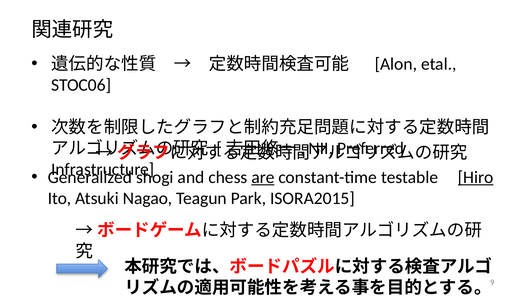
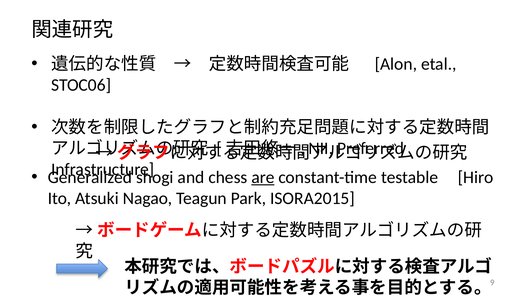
Hiro underline: present -> none (476, 177)
